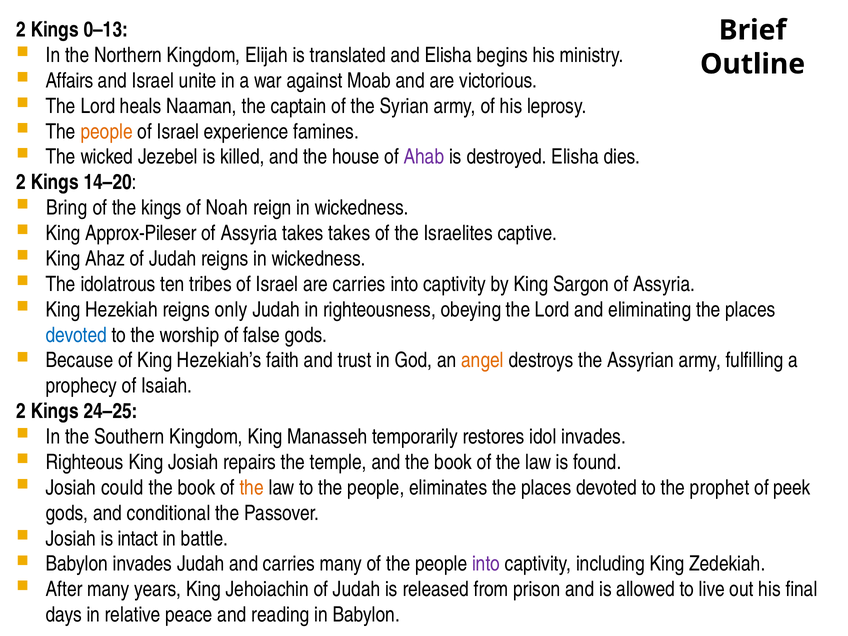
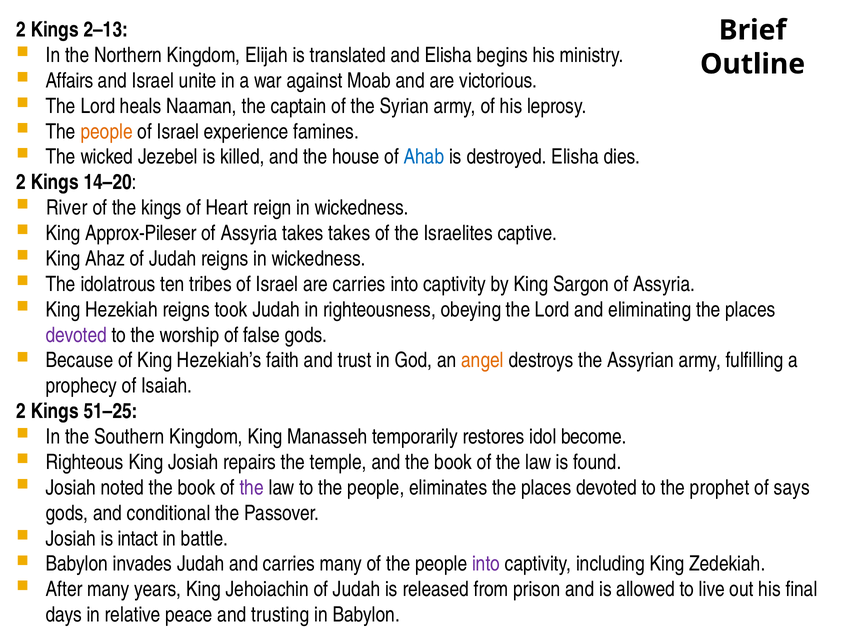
0–13: 0–13 -> 2–13 (106, 30)
Ahab colour: purple -> blue (424, 157)
Bring: Bring -> River (67, 208)
Noah: Noah -> Heart (227, 208)
only: only -> took (231, 310)
devoted colour: blue -> purple (76, 335)
24–25: 24–25 -> 51–25 (111, 411)
idol invades: invades -> become (594, 437)
could: could -> noted (122, 488)
the colour: orange -> purple (252, 488)
peek: peek -> says (792, 488)
reading: reading -> trusting (280, 615)
